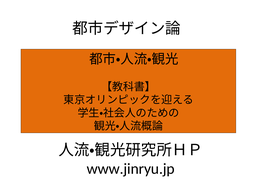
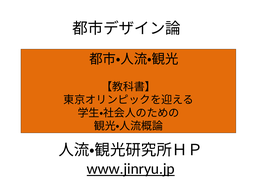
www.jinryu.jp underline: none -> present (131, 169)
